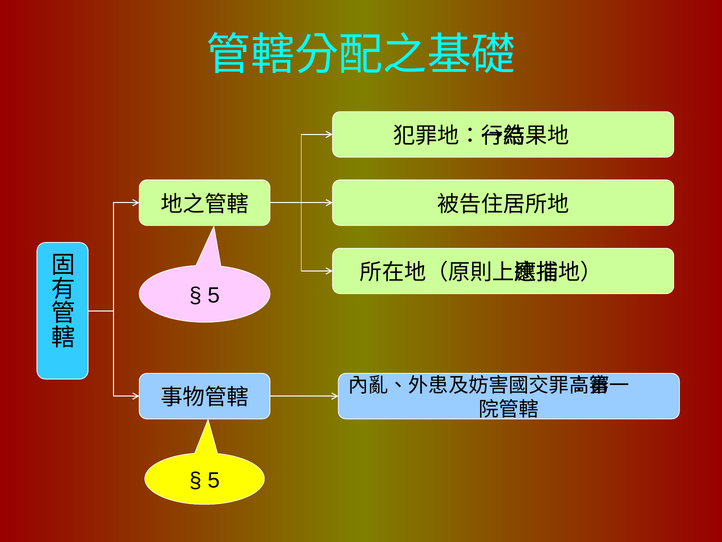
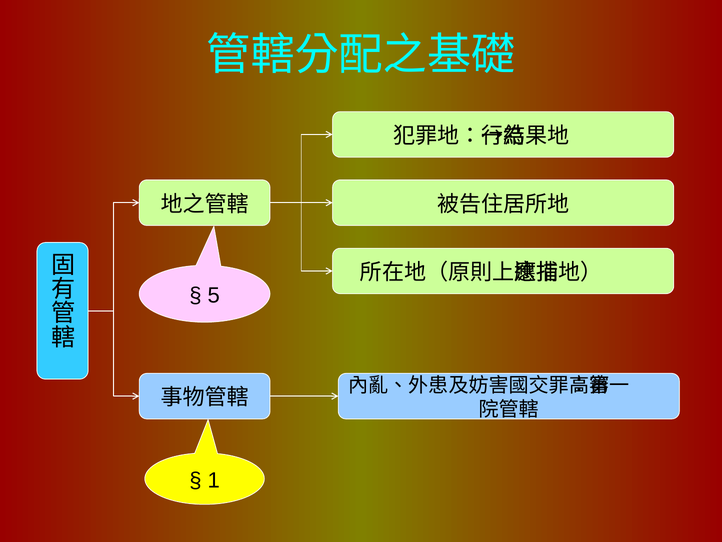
5: 5 -> 1 (214, 480)
